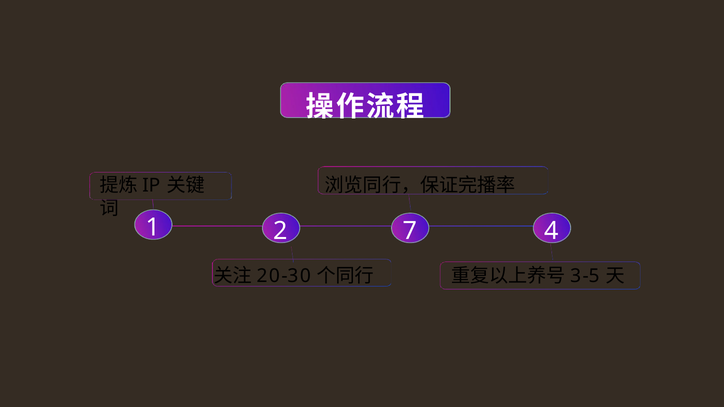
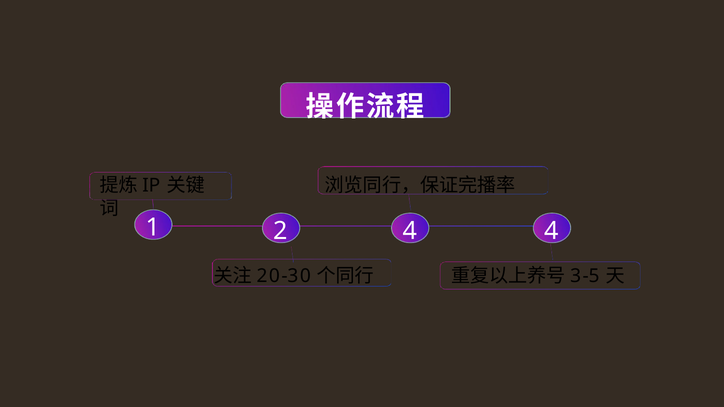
7: 7 -> 4 (410, 231)
